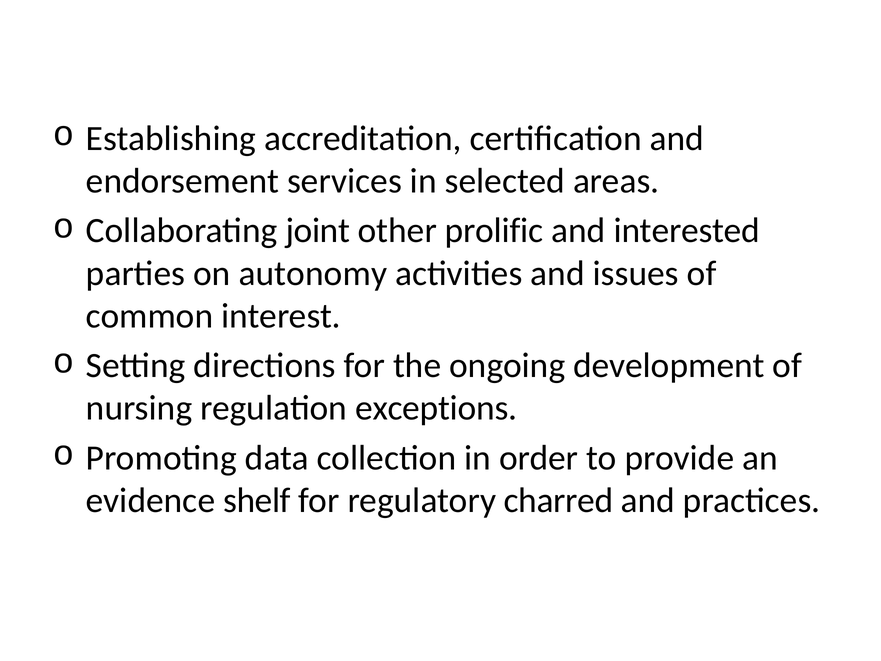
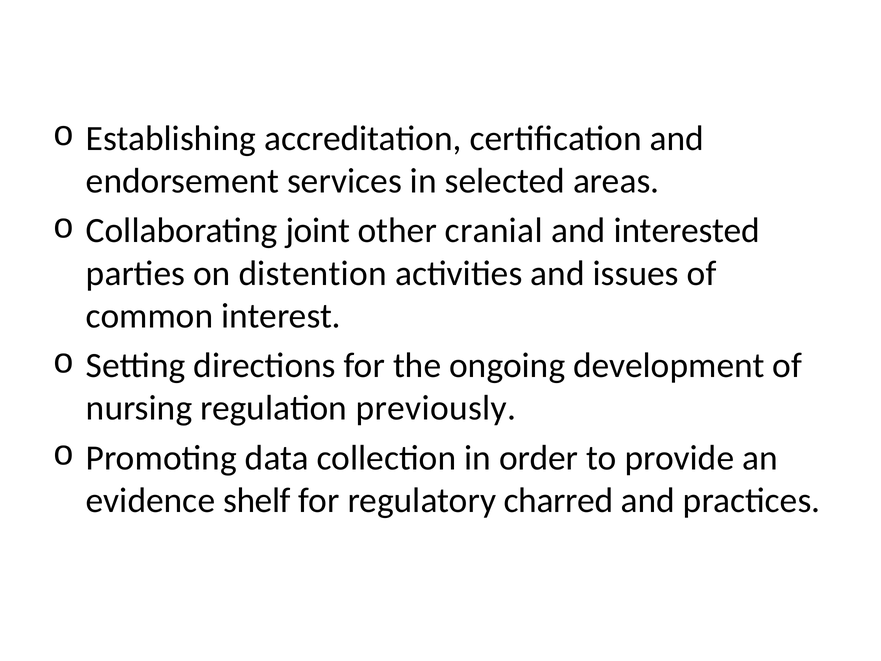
prolific: prolific -> cranial (494, 231)
autonomy: autonomy -> distention (313, 273)
exceptions: exceptions -> previously (436, 408)
